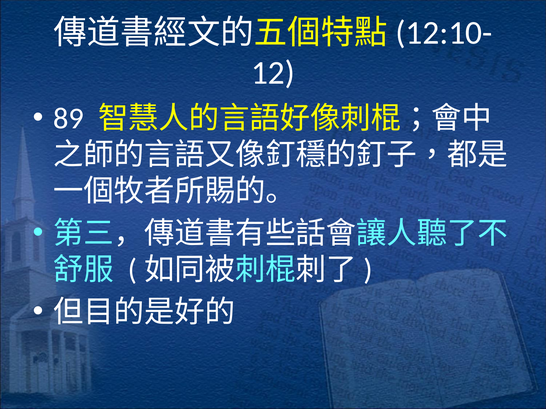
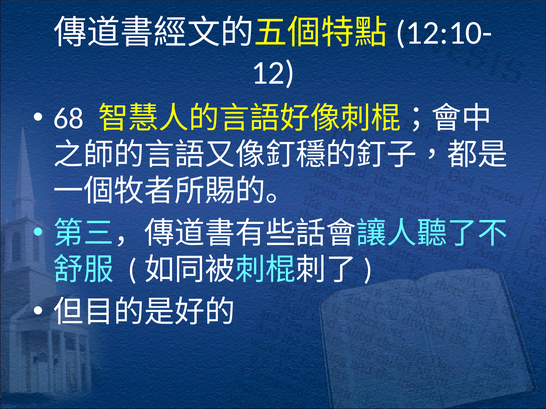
89: 89 -> 68 (69, 119)
